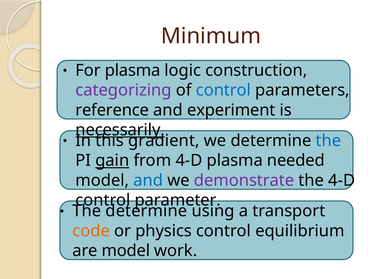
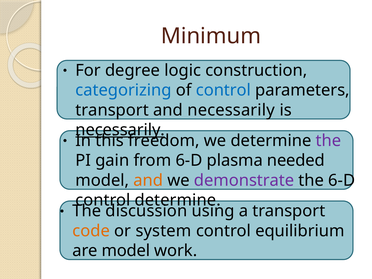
For plasma: plasma -> degree (133, 70)
categorizing colour: purple -> blue (123, 90)
reference: reference -> transport (112, 110)
and experiment: experiment -> necessarily (231, 110)
gradient: gradient -> freedom (164, 141)
the colour: blue -> purple (329, 141)
gain underline: present -> none (112, 161)
from 4-D: 4-D -> 6-D (189, 161)
and colour: blue -> orange (148, 180)
the 4-D: 4-D -> 6-D (342, 180)
control parameter: parameter -> determine (178, 200)
The determine: determine -> discussion (146, 211)
physics: physics -> system (163, 231)
